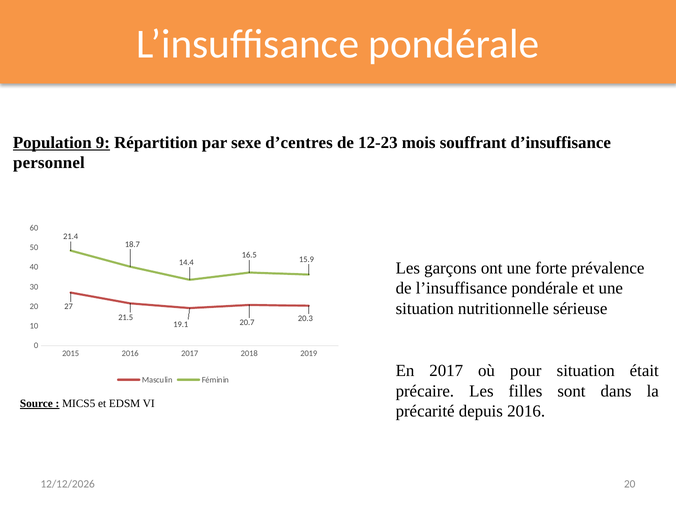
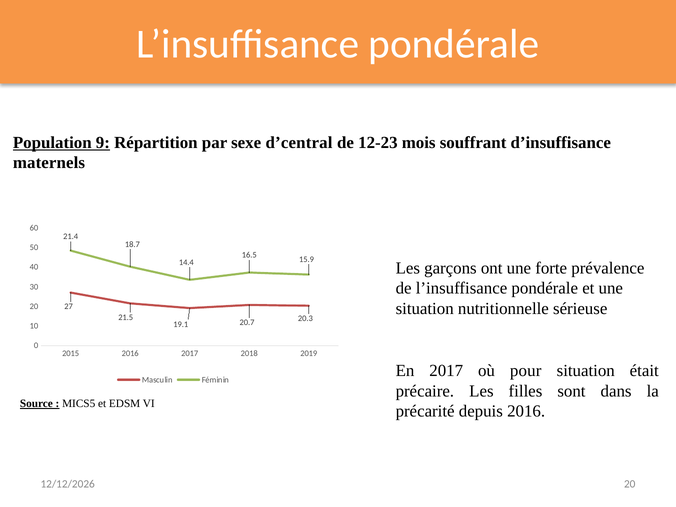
d’centres: d’centres -> d’central (299, 143)
personnel: personnel -> maternels (49, 163)
